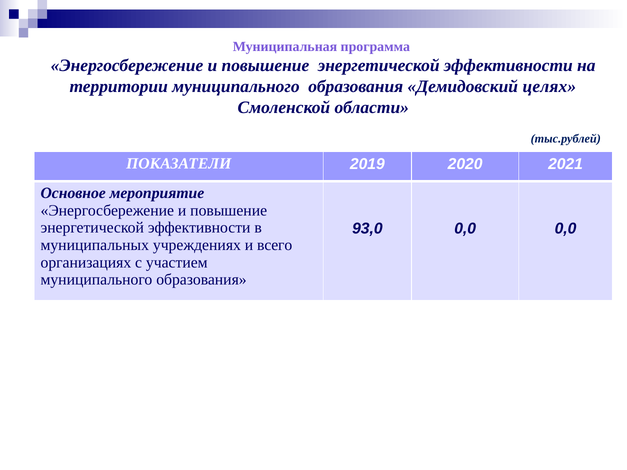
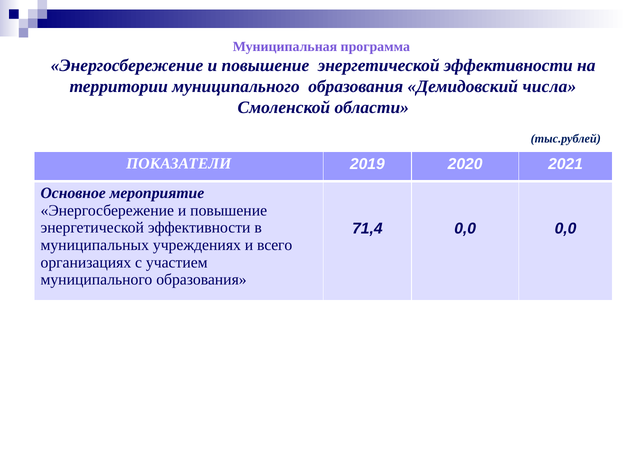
целях: целях -> числа (549, 87)
93,0: 93,0 -> 71,4 (367, 229)
